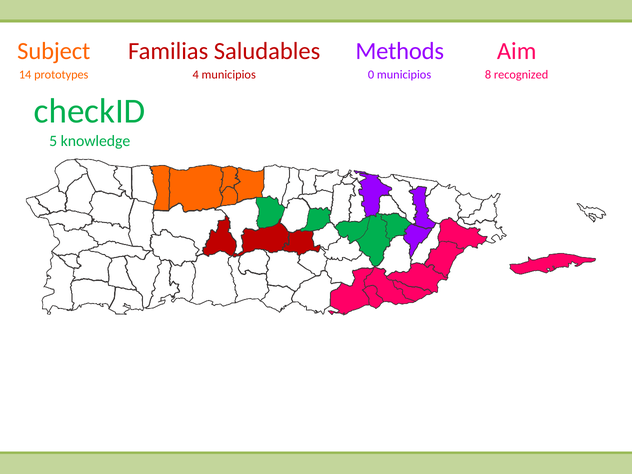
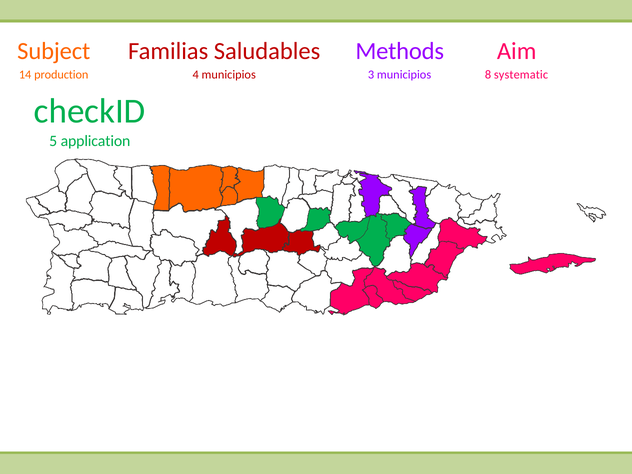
prototypes: prototypes -> production (61, 75)
0: 0 -> 3 (371, 75)
recognized: recognized -> systematic (521, 75)
knowledge: knowledge -> application (96, 141)
